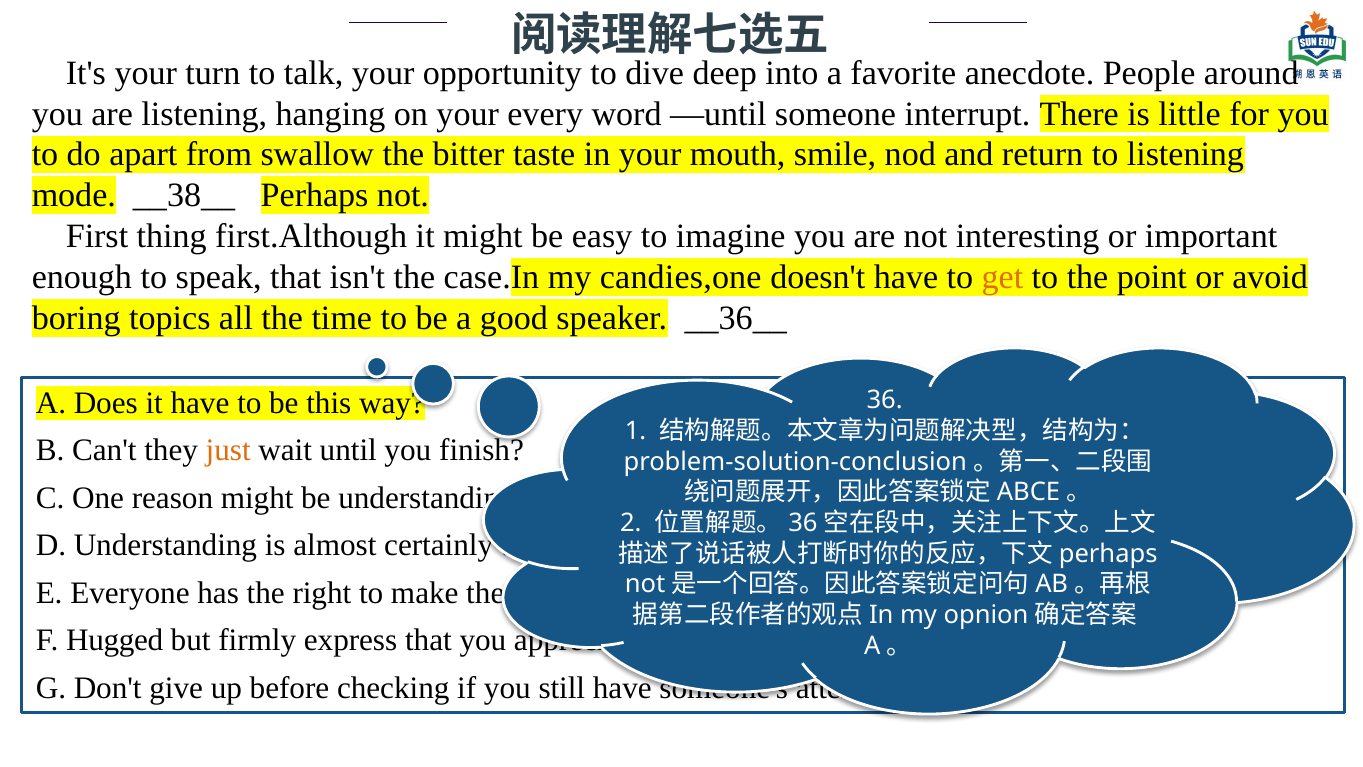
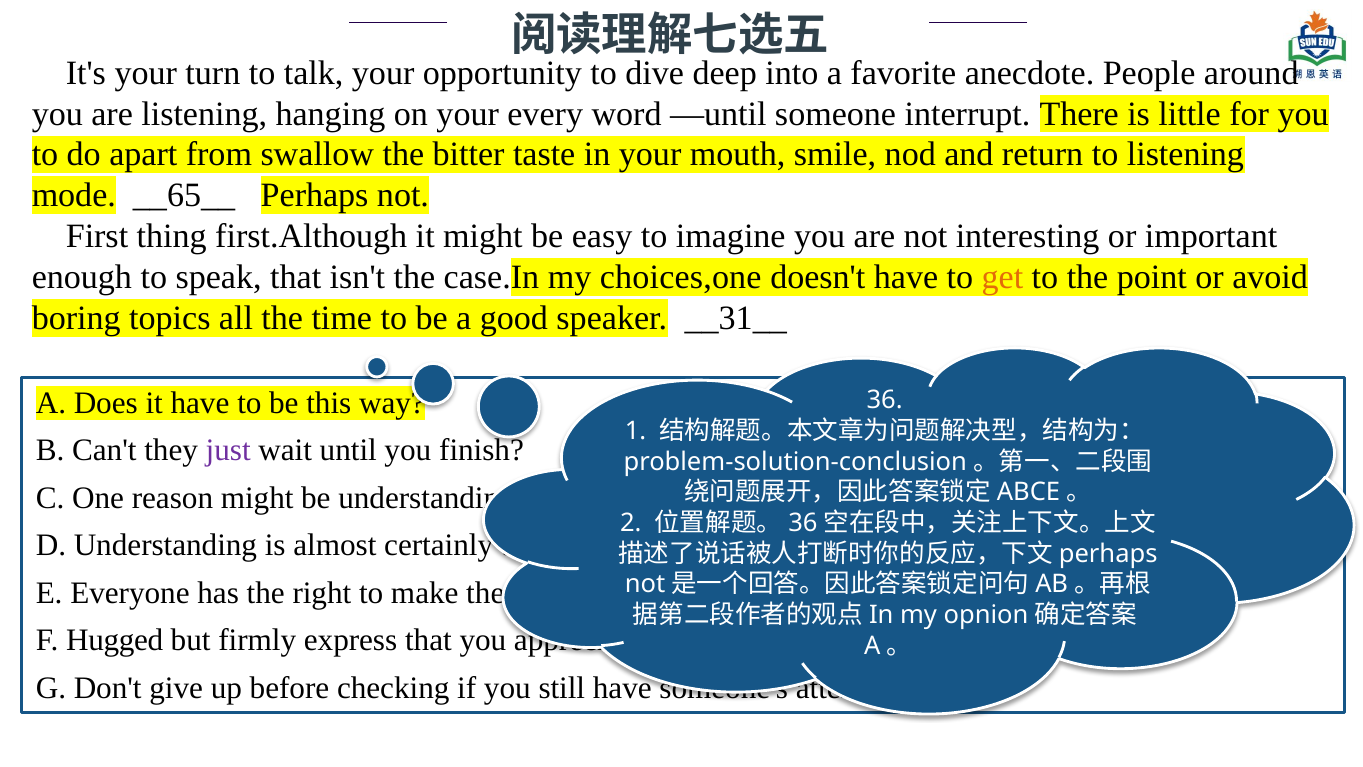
__38__: __38__ -> __65__ (184, 196)
candies,one: candies,one -> choices,one (681, 277)
__36__: __36__ -> __31__ (736, 318)
just colour: orange -> purple (228, 450)
